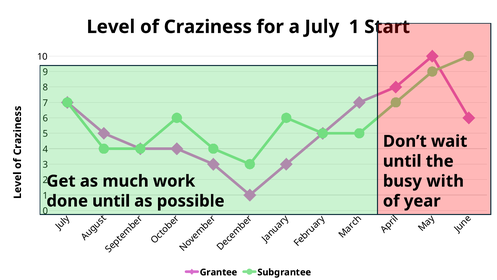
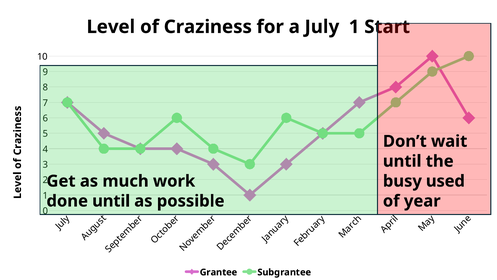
with: with -> used (445, 181)
